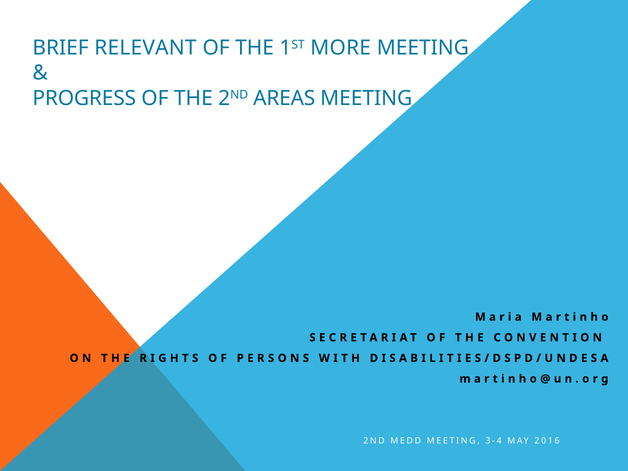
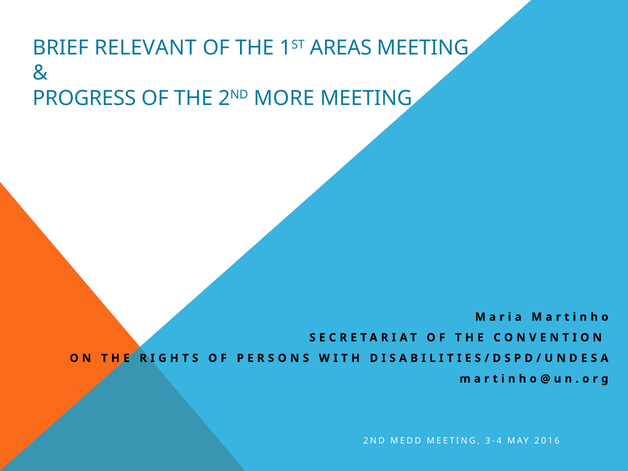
MORE: MORE -> AREAS (341, 48)
AREAS: AREAS -> MORE (284, 98)
